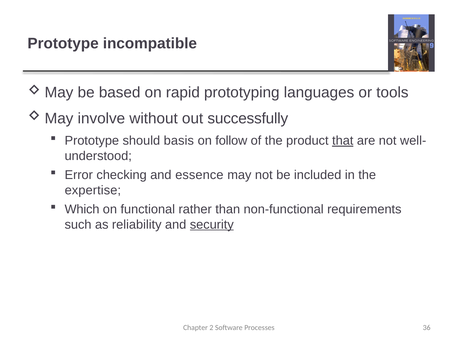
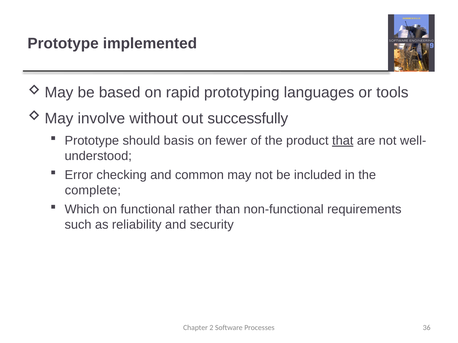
incompatible: incompatible -> implemented (150, 43)
follow: follow -> fewer (231, 141)
essence: essence -> common (199, 175)
expertise: expertise -> complete (93, 191)
security underline: present -> none (212, 225)
